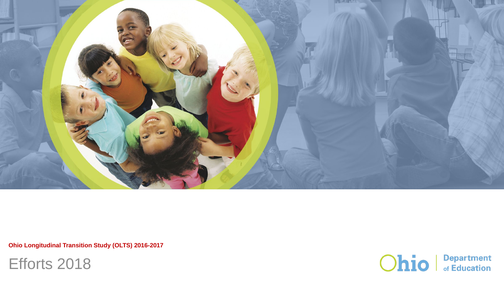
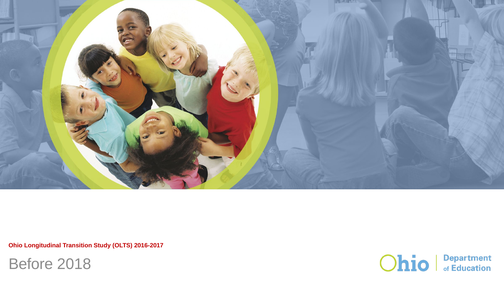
Efforts: Efforts -> Before (31, 263)
